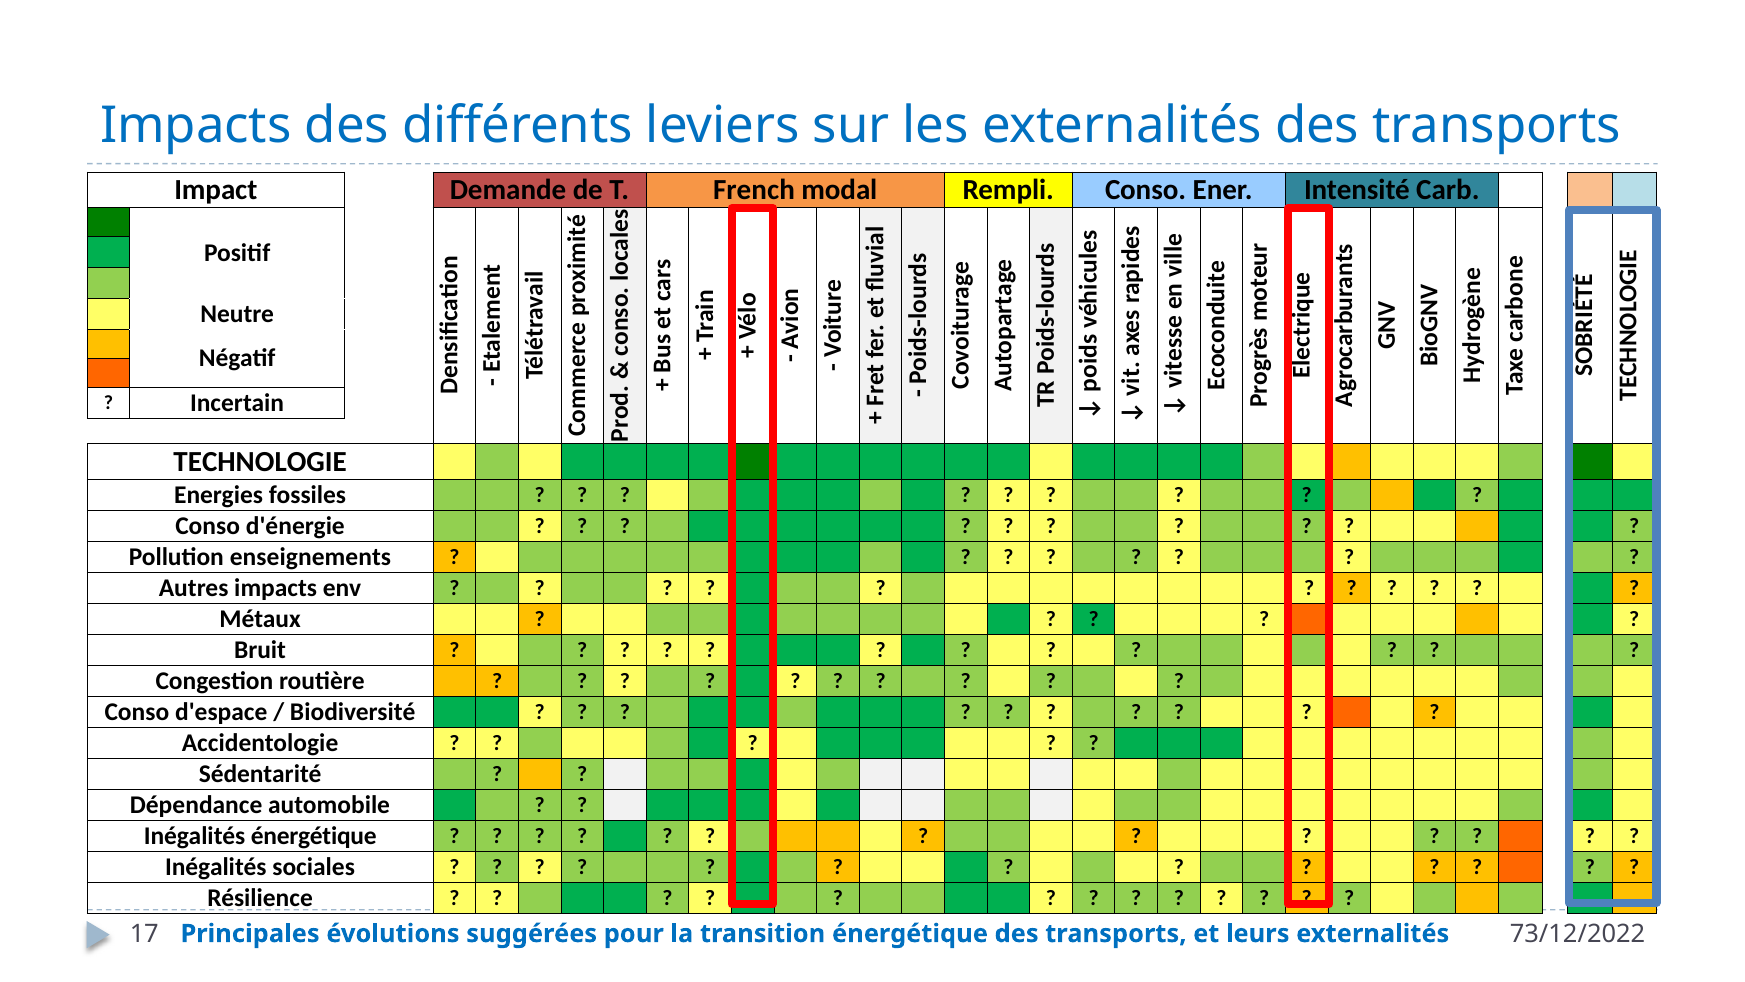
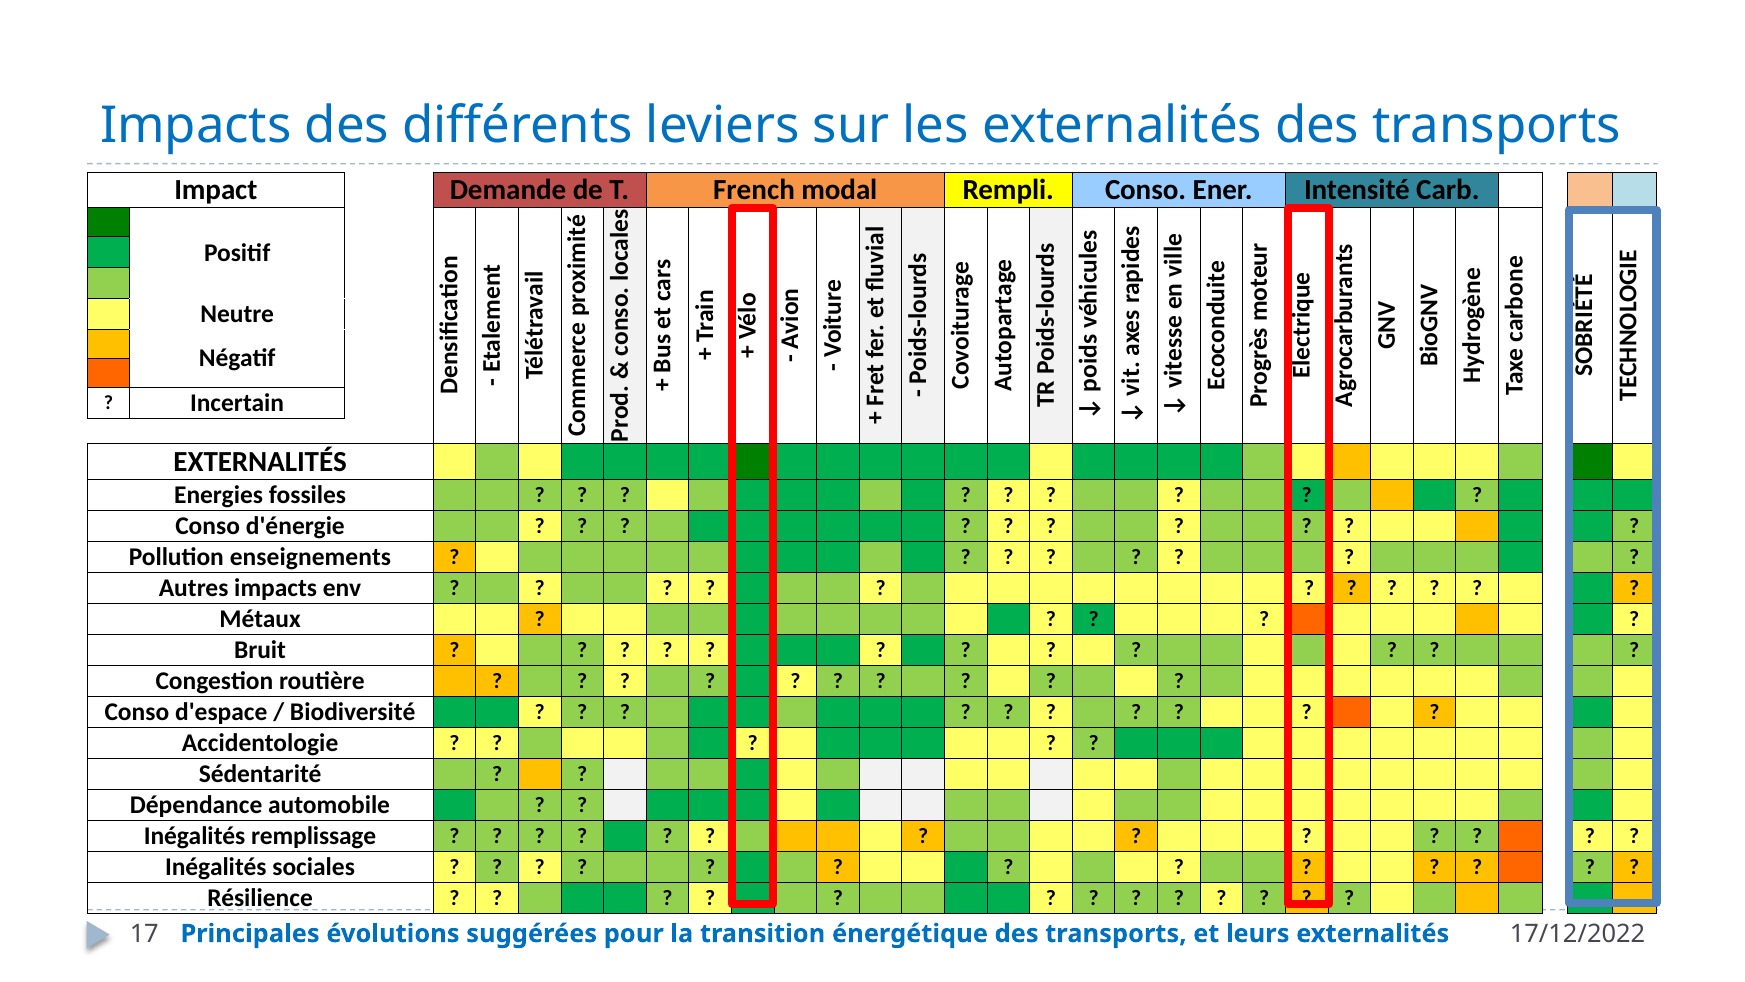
TECHNOLOGIE: TECHNOLOGIE -> EXTERNALITÉS (260, 461)
Inégalités énergétique: énergétique -> remplissage (314, 836)
73/12/2022: 73/12/2022 -> 17/12/2022 (1578, 933)
